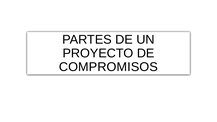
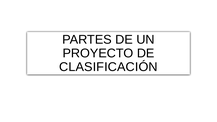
COMPROMISOS: COMPROMISOS -> CLASIFICACIÓN (108, 67)
